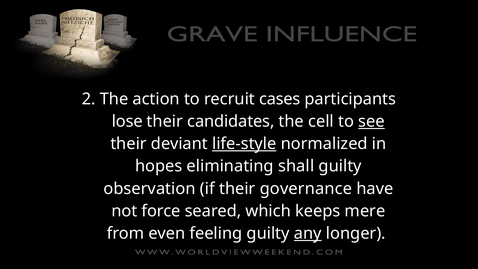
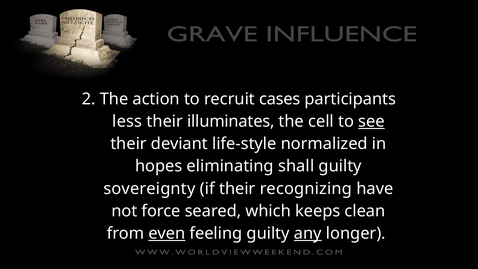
lose: lose -> less (127, 121)
candidates: candidates -> illuminates (231, 121)
life-style underline: present -> none (244, 144)
observation: observation -> sovereignty (149, 188)
governance: governance -> recognizing (306, 188)
mere: mere -> clean (365, 211)
even underline: none -> present (167, 233)
